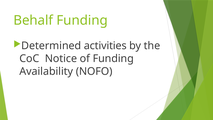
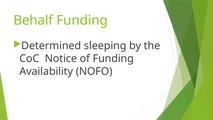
activities: activities -> sleeping (105, 46)
